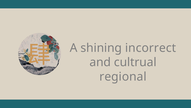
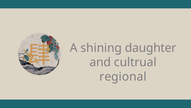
incorrect: incorrect -> daughter (151, 48)
